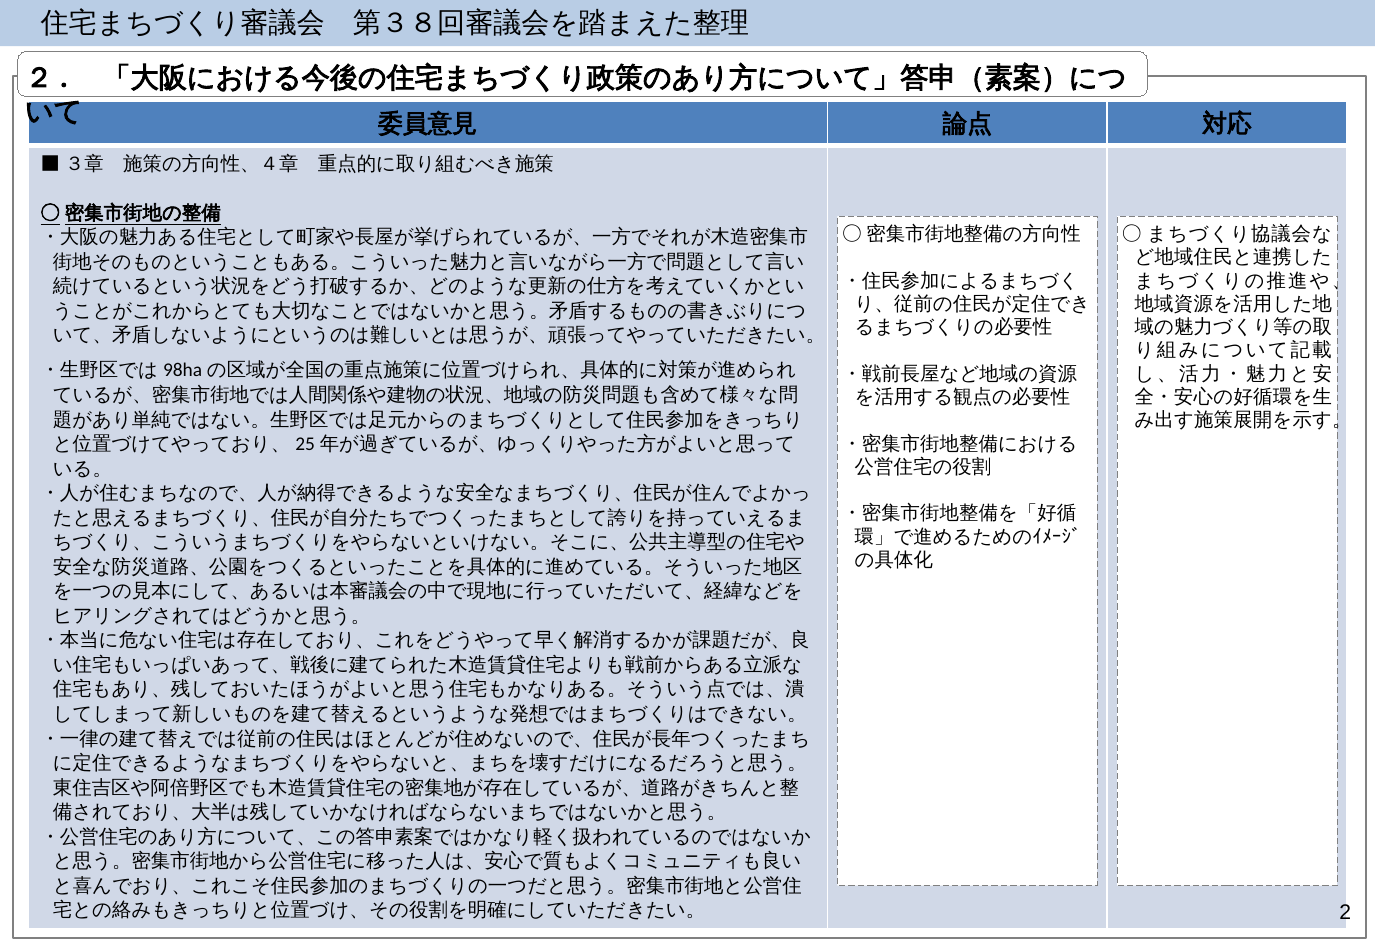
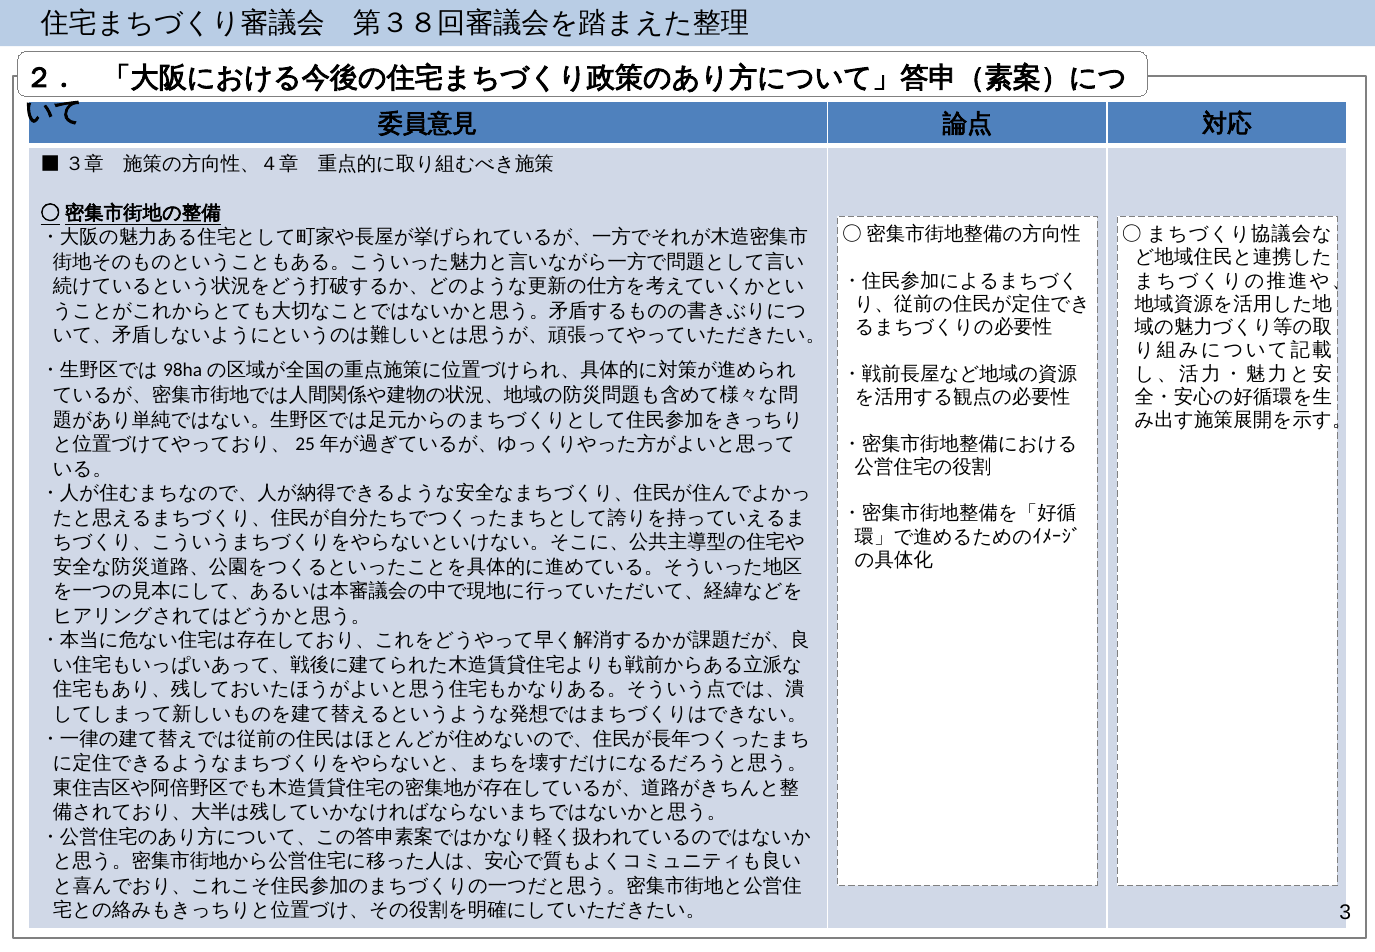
2: 2 -> 3 (1345, 913)
